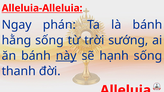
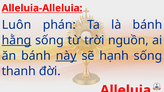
Ngay: Ngay -> Luôn (17, 25)
hằng underline: none -> present (16, 40)
sướng: sướng -> nguồn (128, 40)
